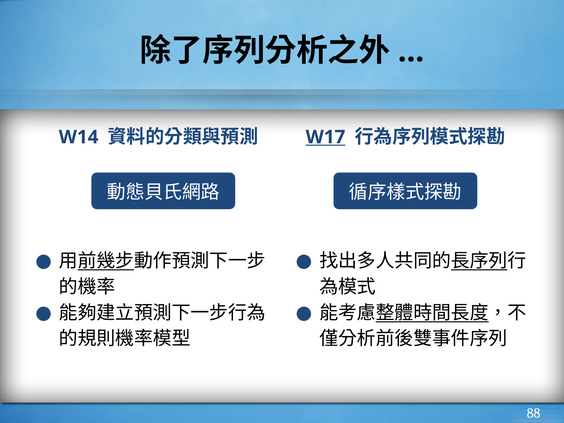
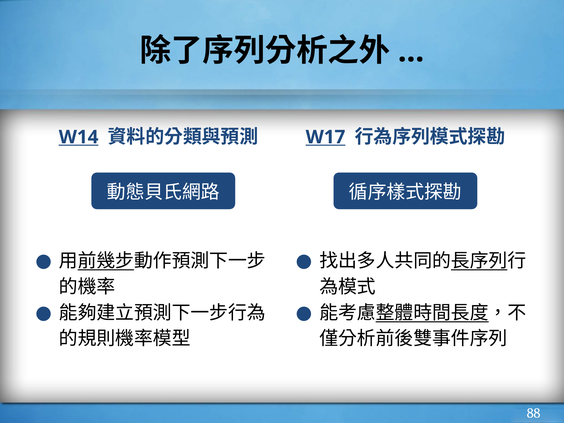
W14 underline: none -> present (79, 137)
